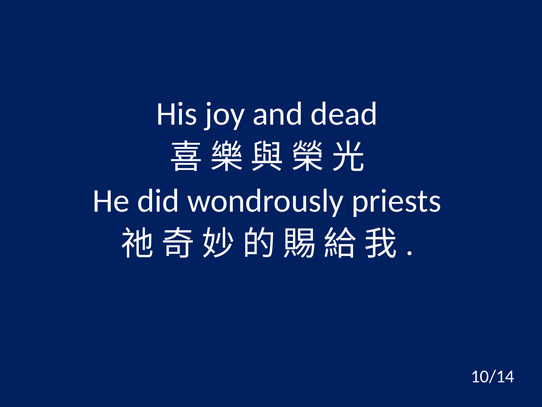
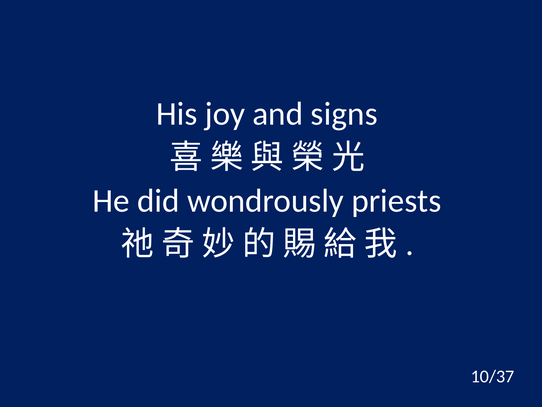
dead: dead -> signs (344, 114)
10/14: 10/14 -> 10/37 (493, 376)
